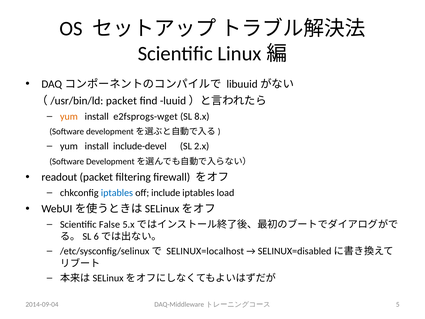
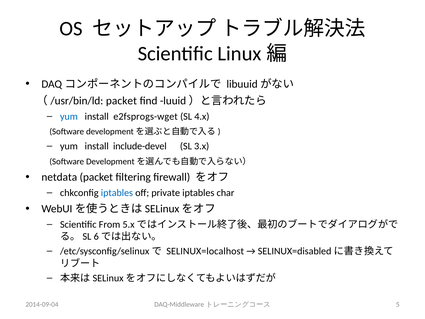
yum colour: orange -> blue (69, 116)
8.x: 8.x -> 4.x (202, 116)
2.x: 2.x -> 3.x (202, 146)
readout: readout -> netdata (59, 177)
include: include -> private (166, 193)
load: load -> char (225, 193)
False: False -> From (110, 224)
